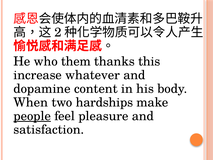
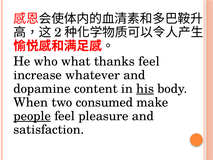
them: them -> what (76, 61)
thanks this: this -> feel (149, 61)
his underline: none -> present (145, 89)
hardships: hardships -> consumed (104, 102)
